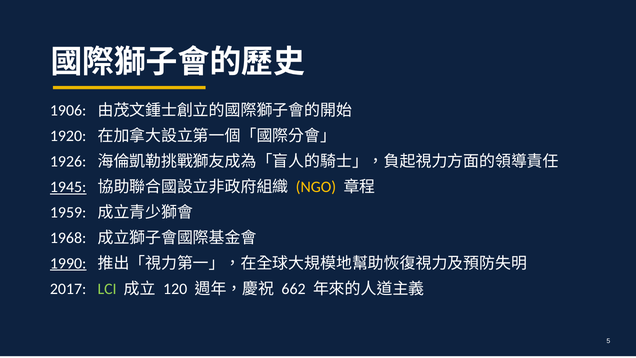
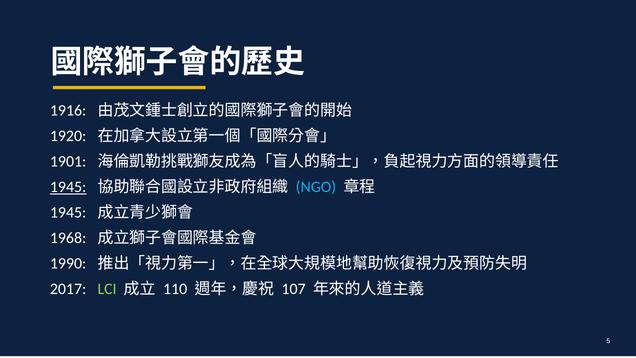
1906: 1906 -> 1916 (68, 111)
1926: 1926 -> 1901 (68, 161)
NGO colour: yellow -> light blue (316, 187)
1959: 1959 -> 1945 (68, 212)
1990 underline: present -> none (68, 263)
120: 120 -> 110 (175, 289)
662: 662 -> 107 (294, 289)
